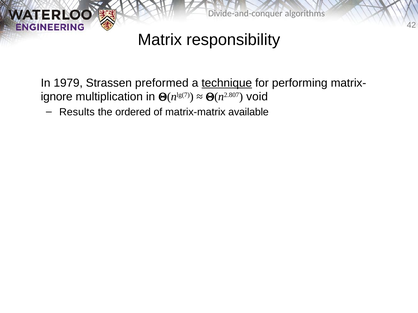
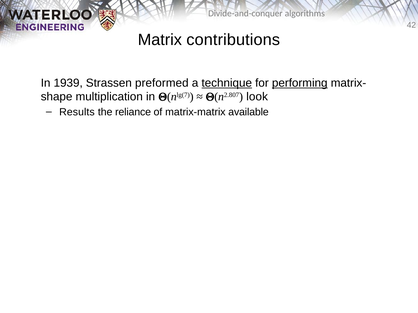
responsibility: responsibility -> contributions (233, 40)
1979: 1979 -> 1939 (68, 83)
performing underline: none -> present (300, 83)
ignore: ignore -> shape (57, 97)
void: void -> look (257, 97)
ordered: ordered -> reliance (133, 112)
